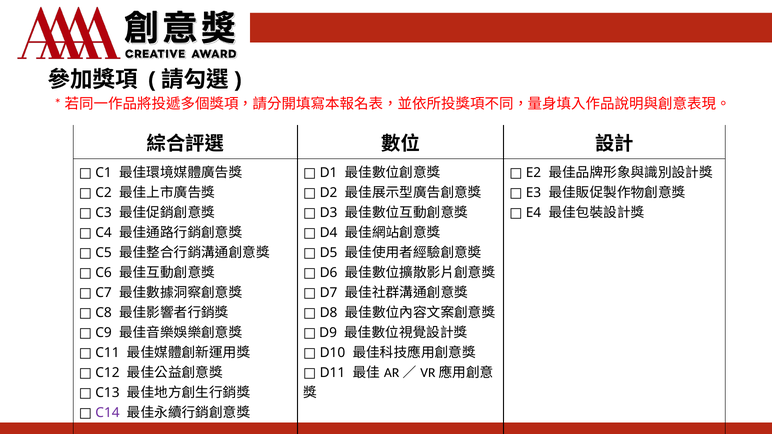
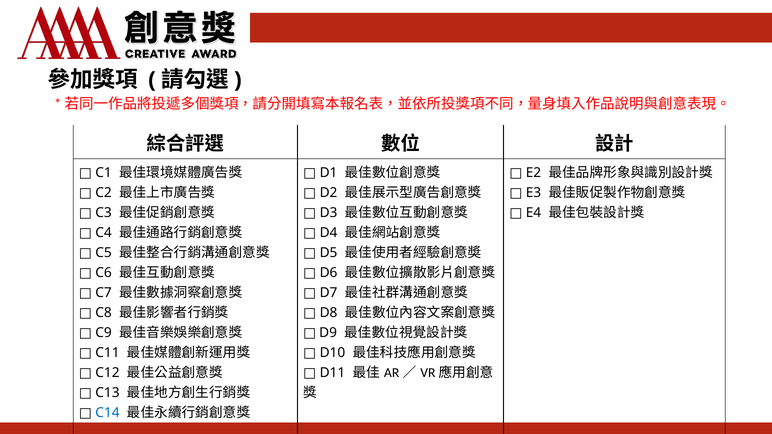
C14 colour: purple -> blue (108, 413)
